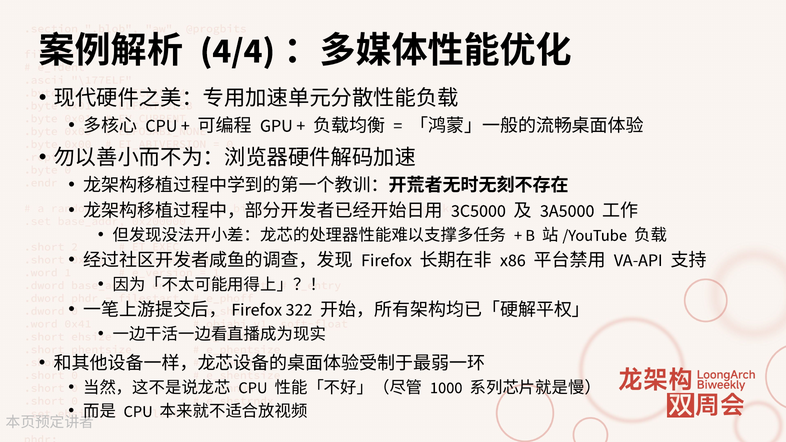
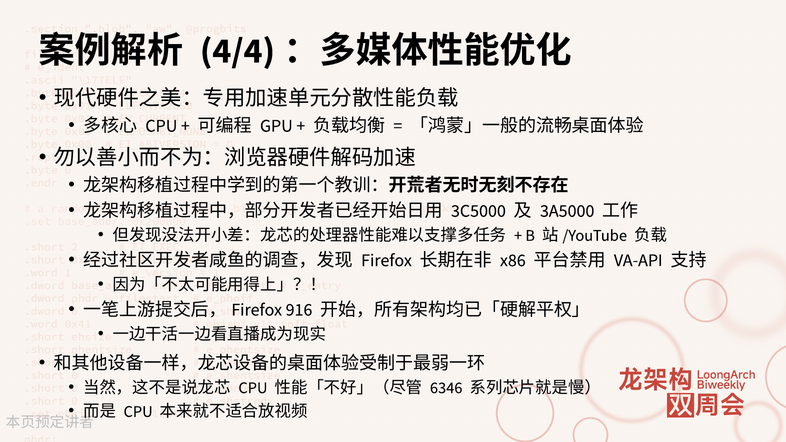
322: 322 -> 916 (299, 310)
1000: 1000 -> 6346 (446, 388)
